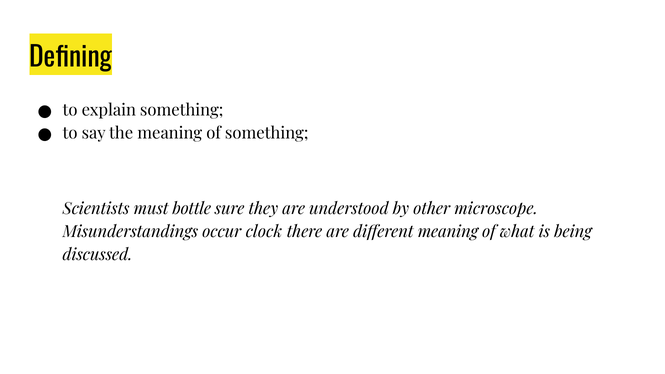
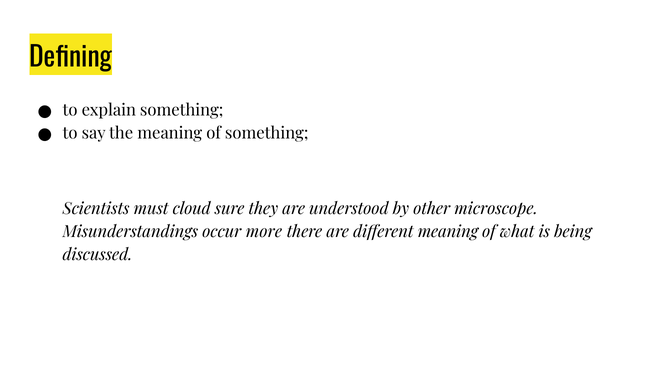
bottle: bottle -> cloud (192, 209)
clock: clock -> more (264, 232)
